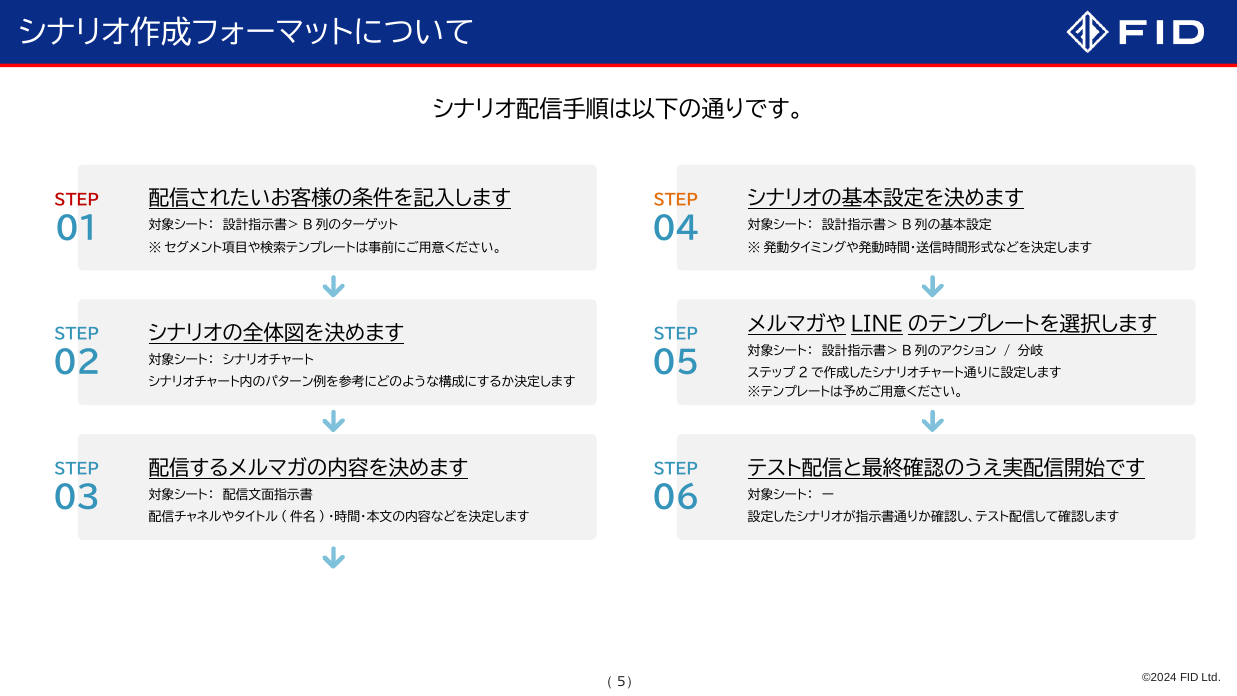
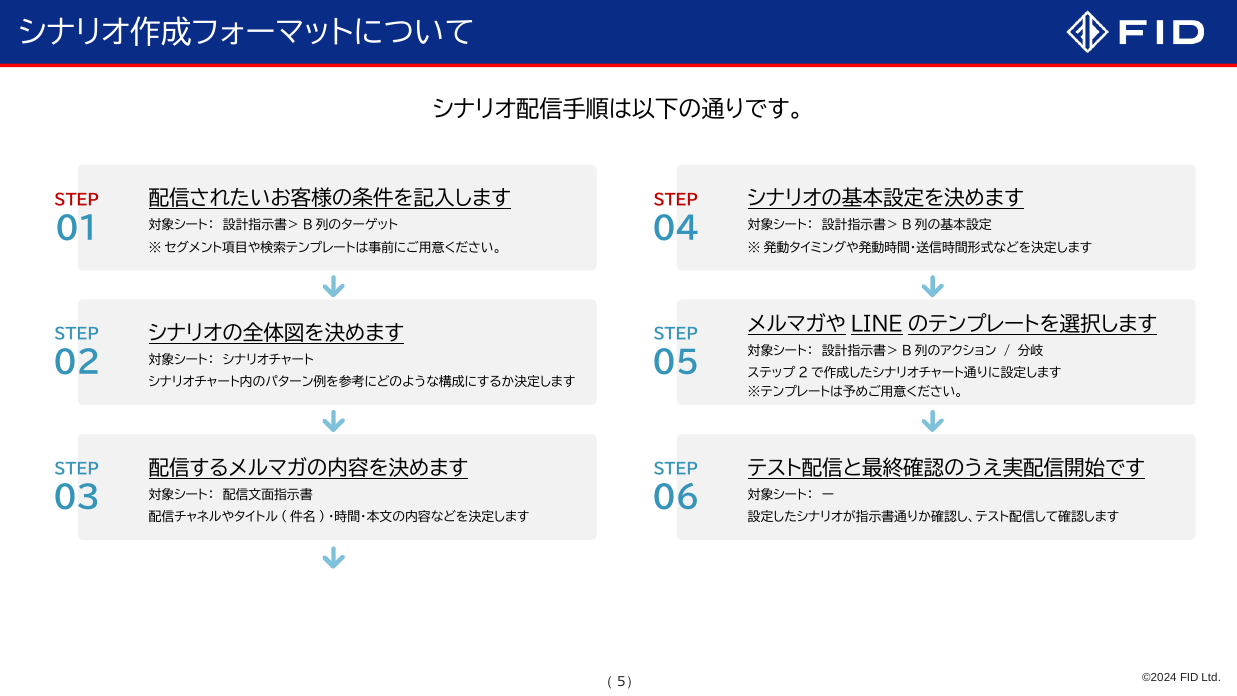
STEP colour: orange -> red (676, 200)
